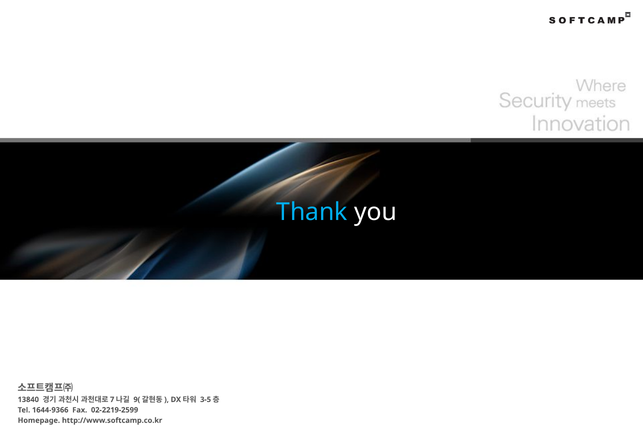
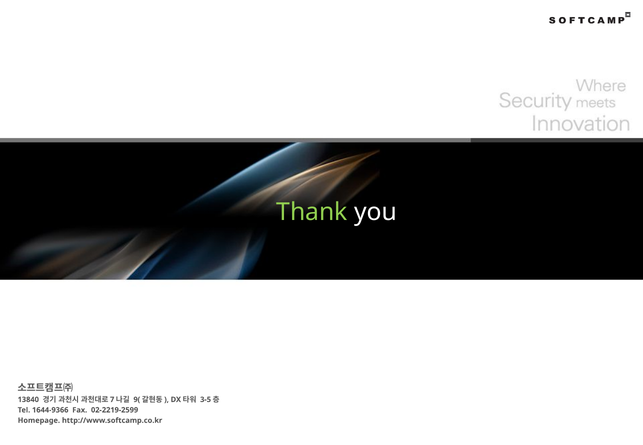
Thank colour: light blue -> light green (312, 212)
